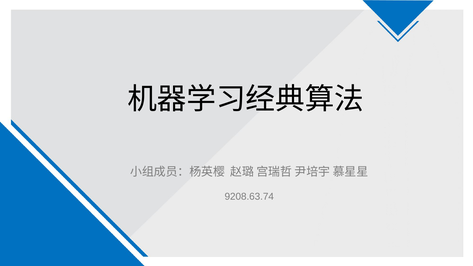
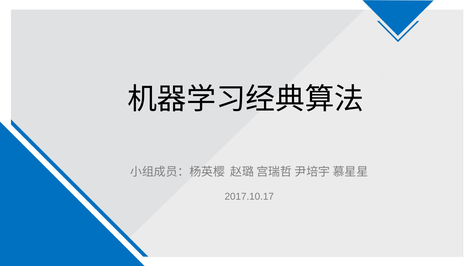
9208.63.74: 9208.63.74 -> 2017.10.17 (249, 197)
